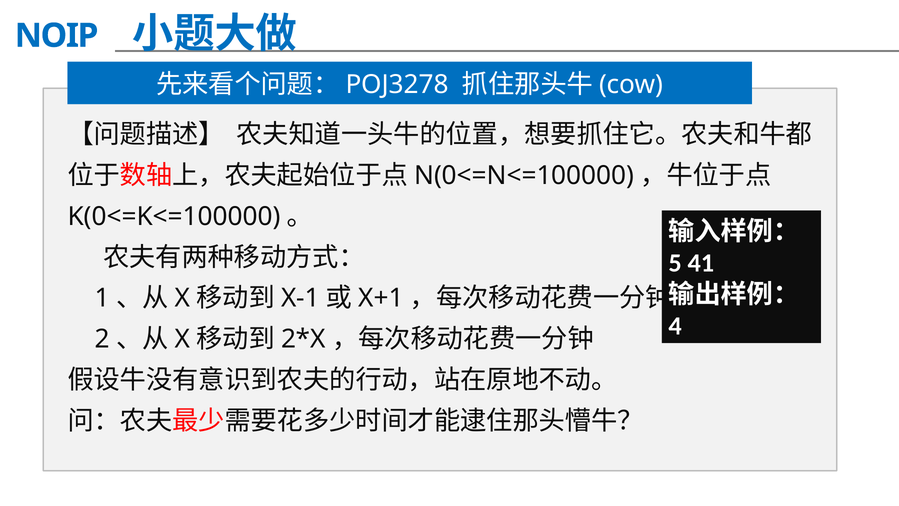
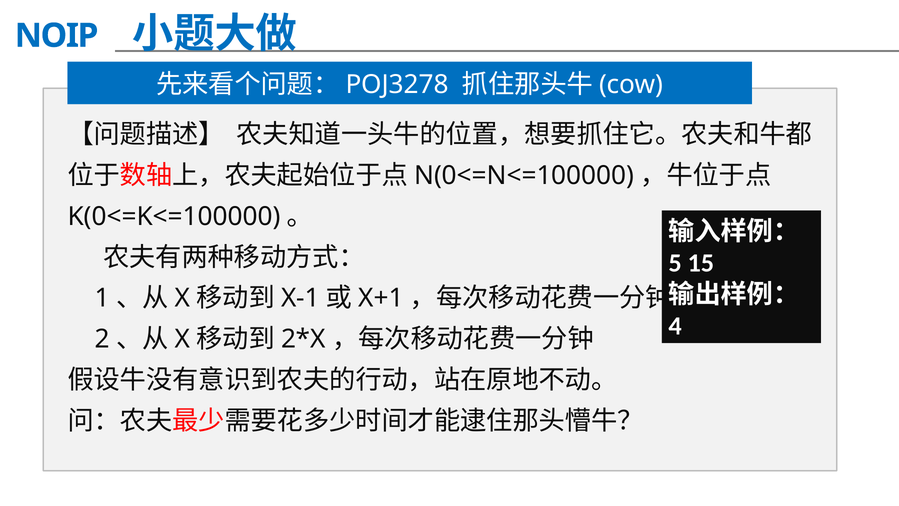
41: 41 -> 15 (701, 263)
